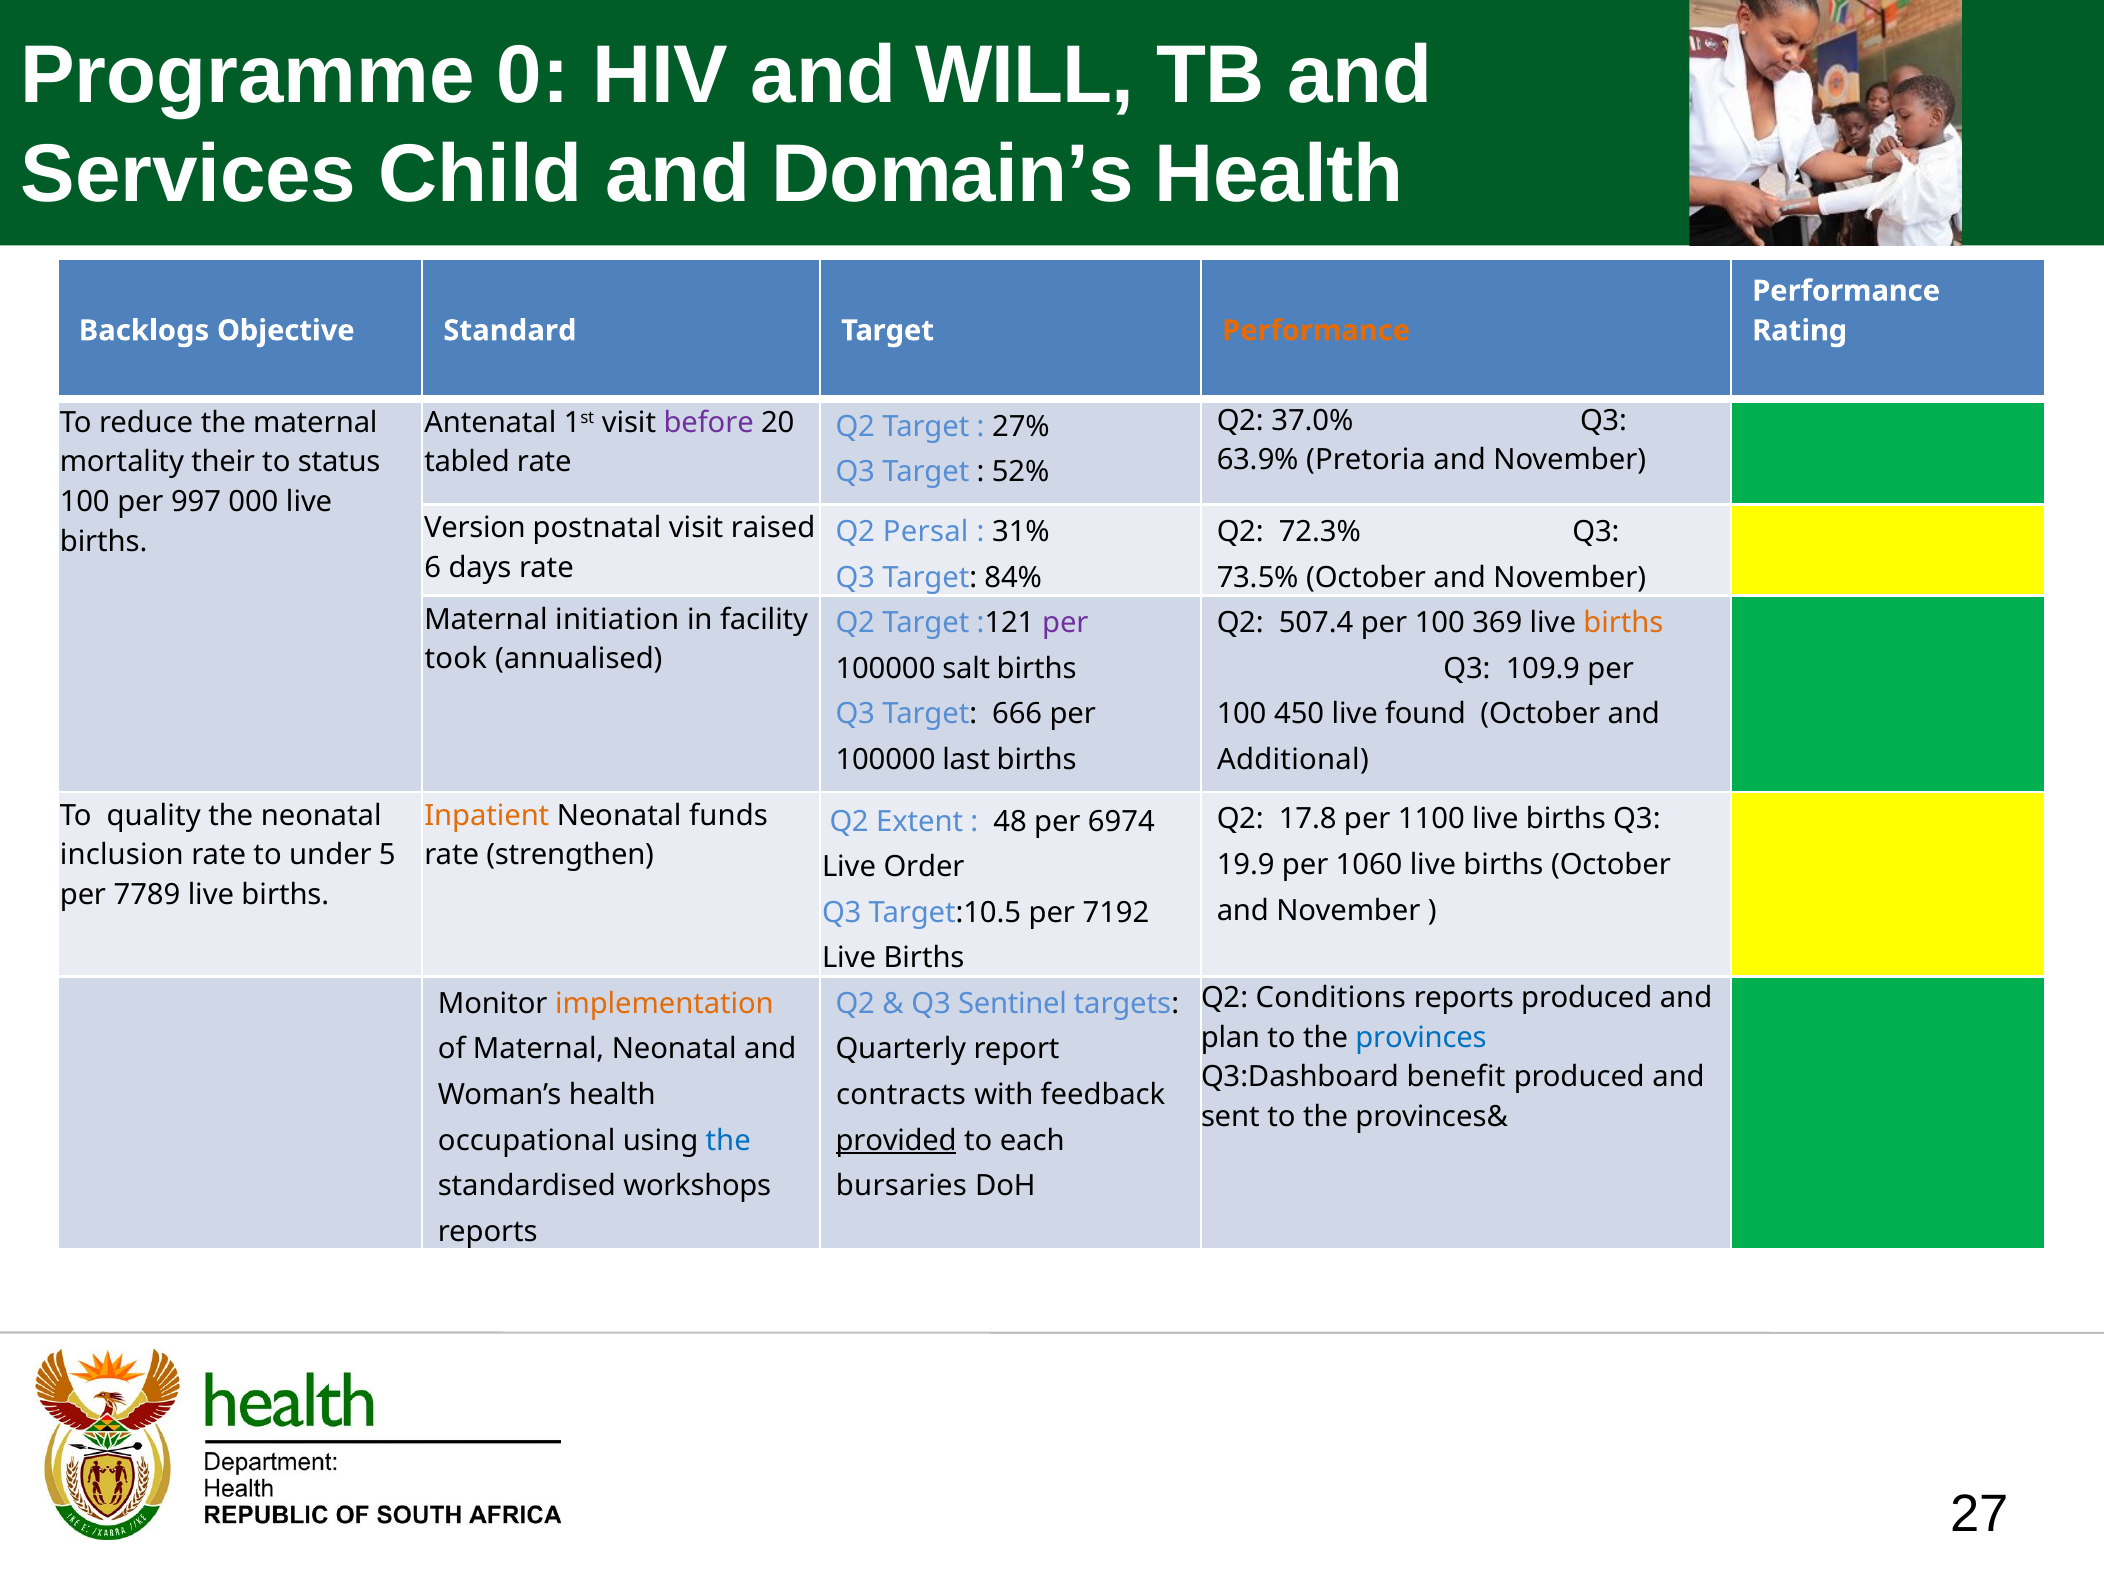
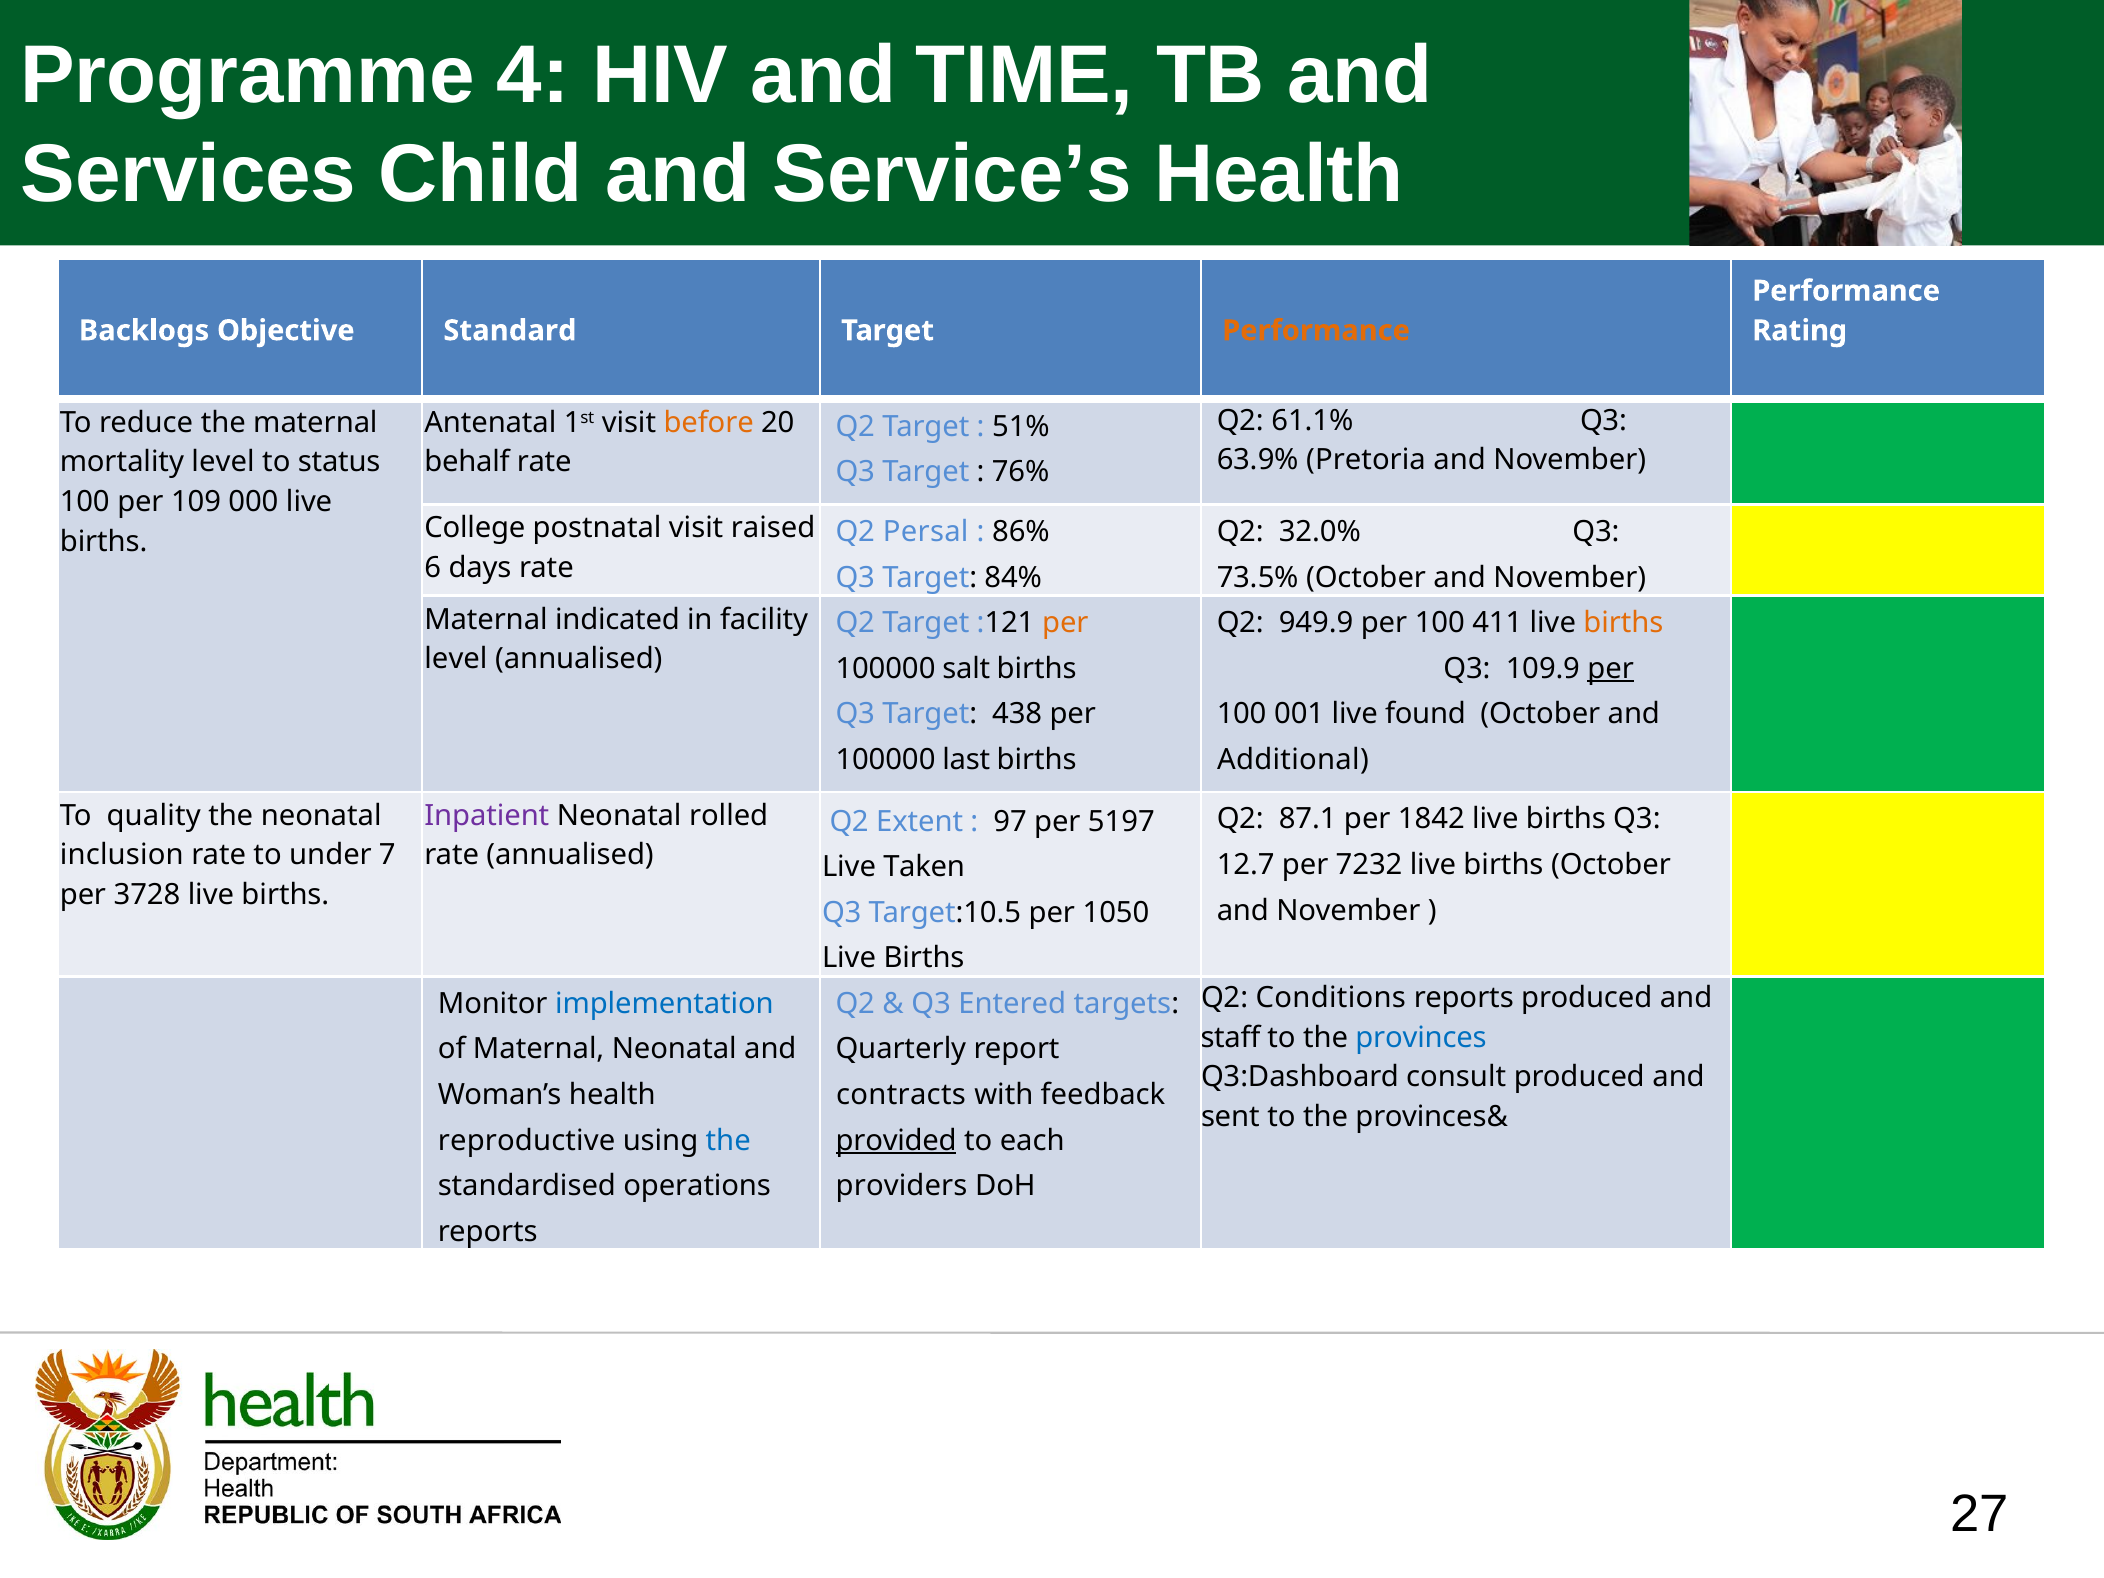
0: 0 -> 4 (533, 76)
WILL: WILL -> TIME (1025, 76)
Domain’s: Domain’s -> Service’s (952, 174)
37.0%: 37.0% -> 61.1% (1312, 421)
before colour: purple -> orange (709, 423)
27%: 27% -> 51% (1021, 426)
mortality their: their -> level (223, 462)
tabled: tabled -> behalf (467, 462)
52%: 52% -> 76% (1021, 472)
997: 997 -> 109 (196, 502)
Version: Version -> College (475, 528)
31%: 31% -> 86% (1021, 532)
72.3%: 72.3% -> 32.0% (1320, 532)
initiation: initiation -> indicated (617, 619)
per colour: purple -> orange (1065, 623)
507.4: 507.4 -> 949.9 (1316, 623)
369: 369 -> 411 (1497, 623)
took: took -> level (456, 659)
per underline: none -> present (1611, 669)
666: 666 -> 438 (1017, 714)
450: 450 -> 001 (1299, 714)
Inpatient colour: orange -> purple (487, 816)
funds: funds -> rolled (729, 816)
17.8: 17.8 -> 87.1 (1308, 819)
1100: 1100 -> 1842 (1431, 819)
48: 48 -> 97 (1010, 821)
6974: 6974 -> 5197 (1121, 821)
5: 5 -> 7 (387, 855)
rate strengthen: strengthen -> annualised (570, 855)
19.9: 19.9 -> 12.7 (1246, 865)
1060: 1060 -> 7232 (1369, 865)
Order: Order -> Taken (924, 867)
7789: 7789 -> 3728 (147, 895)
7192: 7192 -> 1050 (1116, 913)
implementation colour: orange -> blue (664, 1004)
Sentinel: Sentinel -> Entered (1012, 1004)
plan: plan -> staff (1230, 1038)
benefit: benefit -> consult (1456, 1077)
occupational: occupational -> reproductive (527, 1140)
workshops: workshops -> operations (697, 1186)
bursaries: bursaries -> providers (902, 1186)
